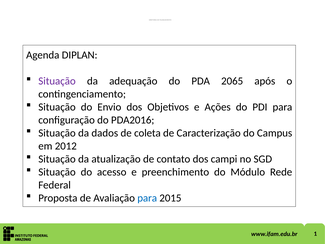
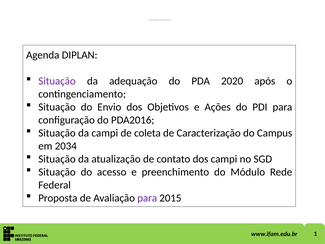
2065: 2065 -> 2020 (232, 81)
da dados: dados -> campi (105, 133)
2012: 2012 -> 2034 (66, 146)
para colour: blue -> purple (147, 198)
